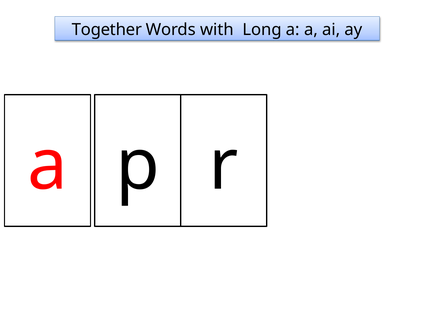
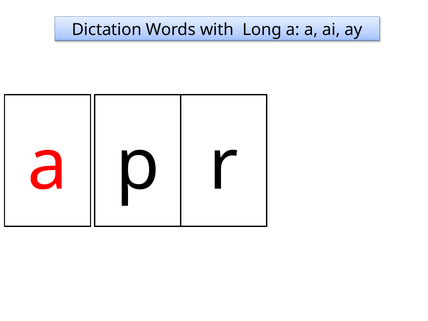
Together: Together -> Dictation (107, 30)
